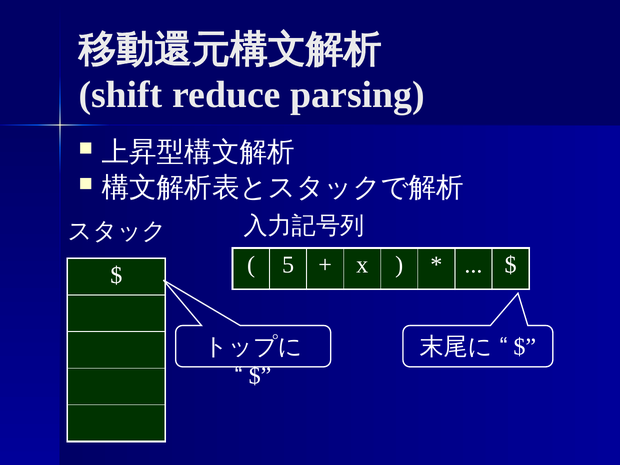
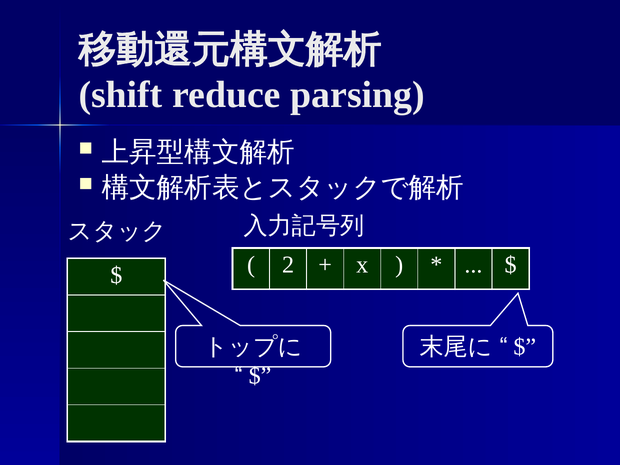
5: 5 -> 2 (288, 265)
